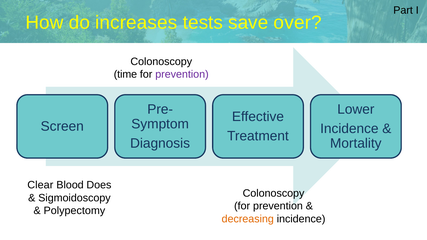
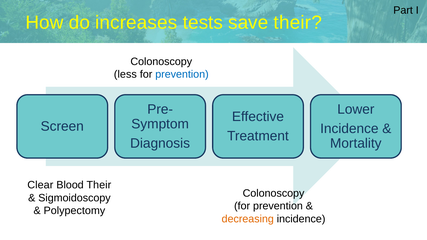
save over: over -> their (298, 23)
time: time -> less (125, 74)
prevention colour: purple -> blue (182, 74)
Blood Does: Does -> Their (99, 185)
